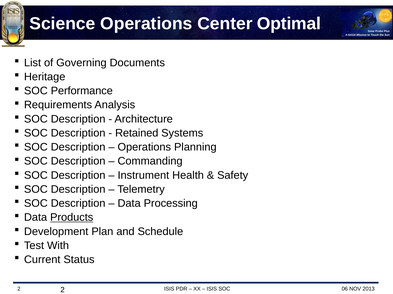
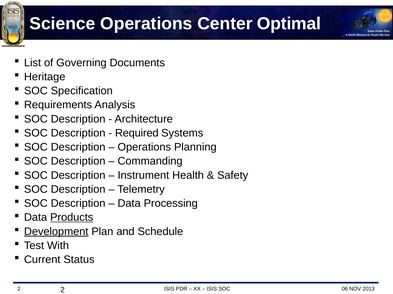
Performance: Performance -> Specification (82, 91)
Retained: Retained -> Required (137, 133)
Development underline: none -> present (56, 232)
